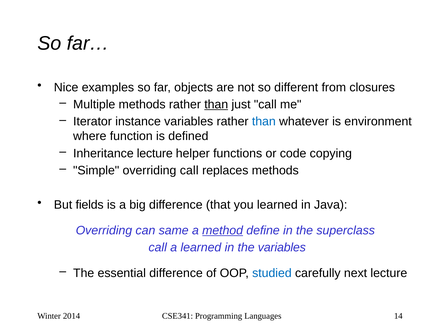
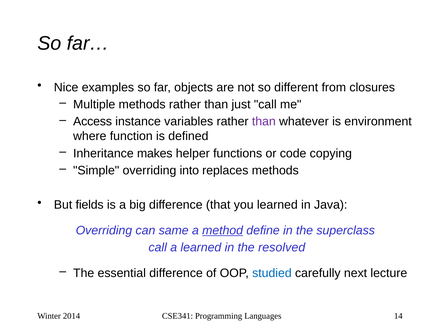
than underline: present -> none (216, 105)
Iterator: Iterator -> Access (93, 122)
than colour: blue -> purple (264, 122)
Inheritance lecture: lecture -> makes (155, 153)
overriding call: call -> into (189, 171)
the variables: variables -> resolved (282, 248)
